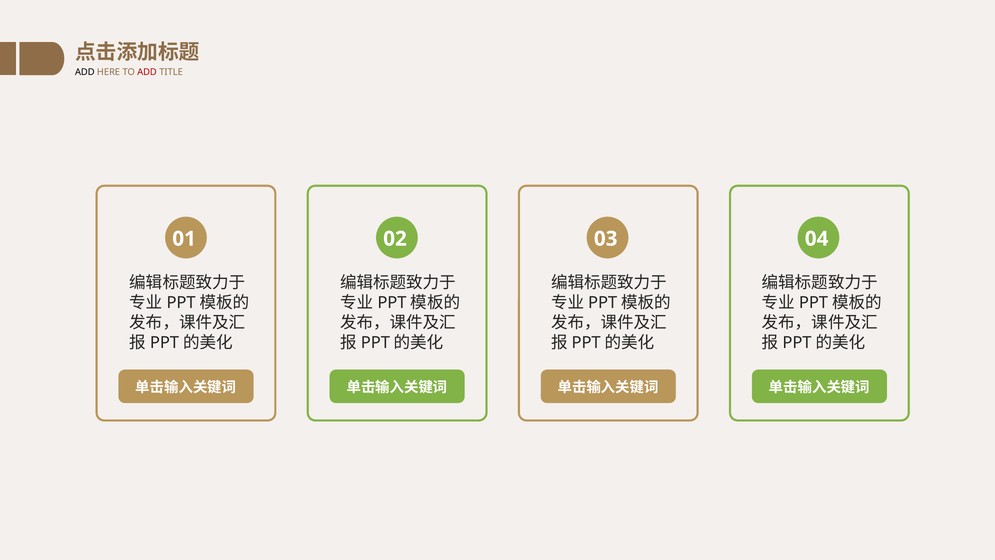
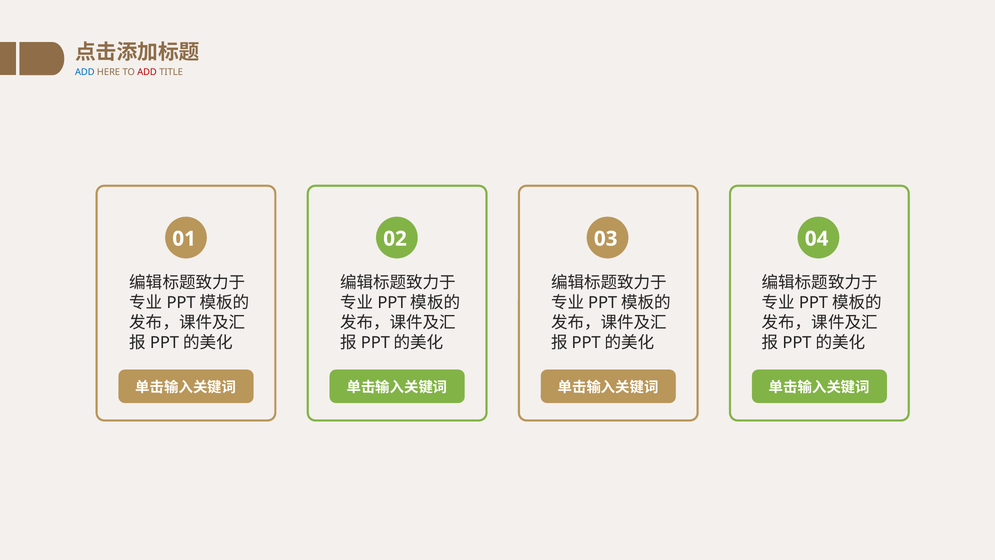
ADD colour: black -> blue (85, 72)
